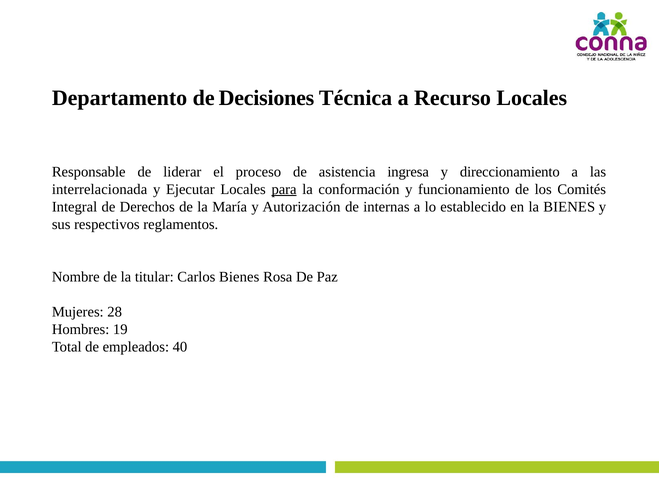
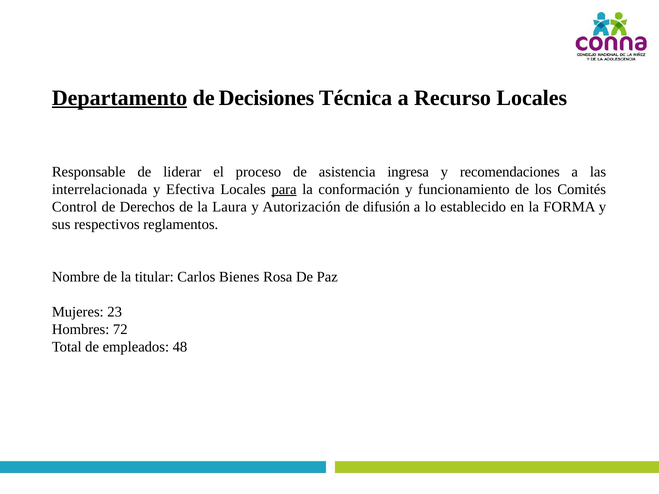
Departamento underline: none -> present (120, 98)
direccionamiento: direccionamiento -> recomendaciones (510, 172)
Ejecutar: Ejecutar -> Efectiva (190, 189)
Integral: Integral -> Control (74, 207)
María: María -> Laura (230, 207)
internas: internas -> difusión (387, 207)
la BIENES: BIENES -> FORMA (569, 207)
28: 28 -> 23 (115, 312)
19: 19 -> 72 (120, 330)
40: 40 -> 48 (180, 347)
